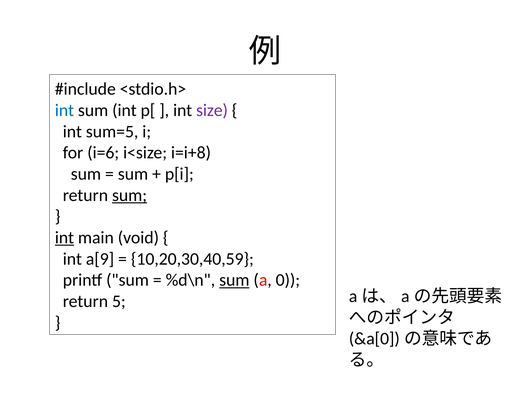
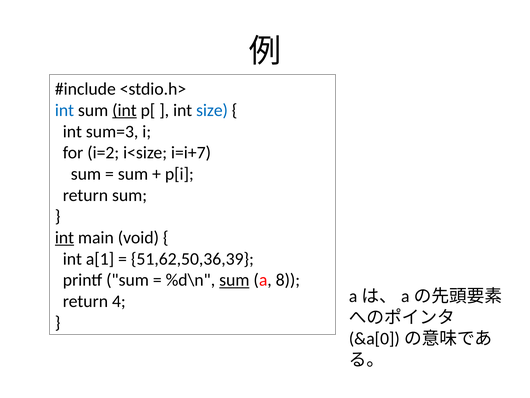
int underline: none -> present (124, 110)
size colour: purple -> blue (212, 110)
sum=5: sum=5 -> sum=3 (112, 131)
i=6: i=6 -> i=2 (103, 153)
i=i+8: i=i+8 -> i=i+7 (191, 153)
sum underline: present -> none (130, 195)
a[9: a[9 -> a[1 (100, 259)
10,20,30,40,59: 10,20,30,40,59 -> 51,62,50,36,39 (192, 259)
0: 0 -> 8 (288, 280)
5: 5 -> 4 (119, 301)
